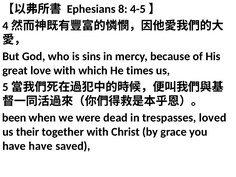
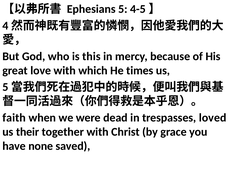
8: 8 -> 5 (123, 9)
sins: sins -> this (91, 56)
been: been -> faith (14, 118)
have have: have -> none (41, 146)
